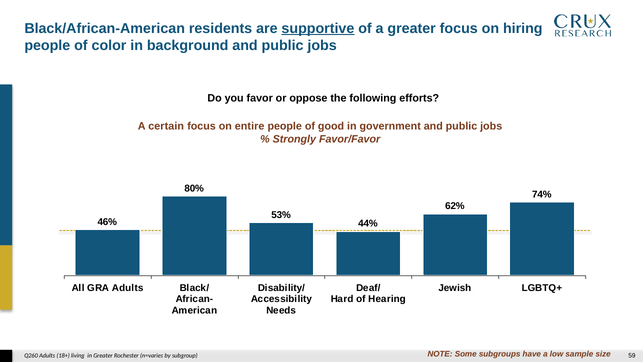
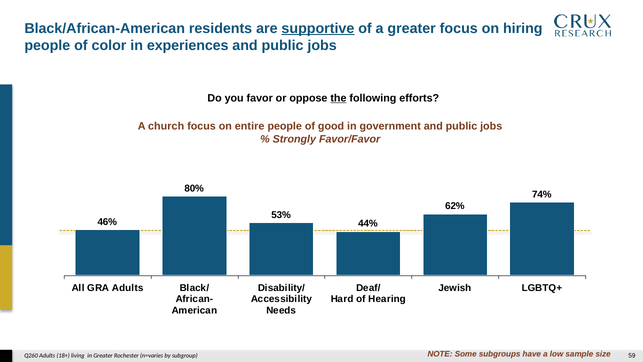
background: background -> experiences (188, 45)
the underline: none -> present (338, 98)
certain: certain -> church (166, 126)
